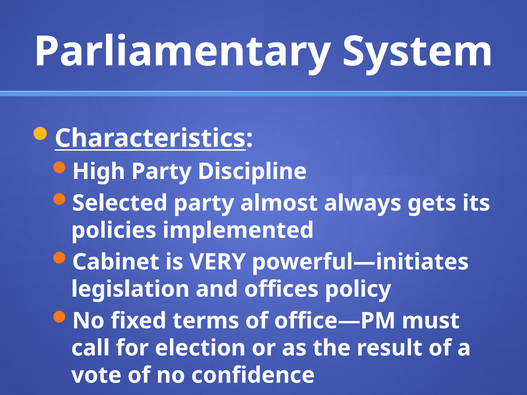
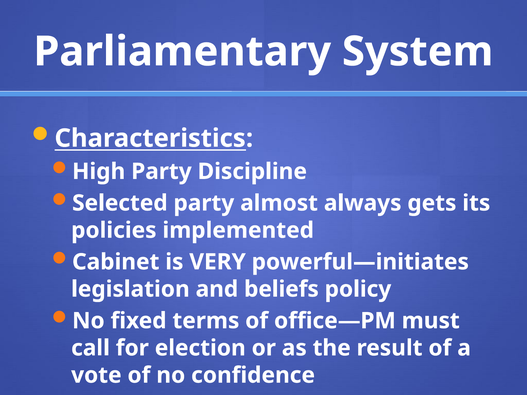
offices: offices -> beliefs (281, 289)
